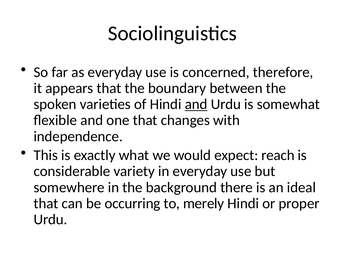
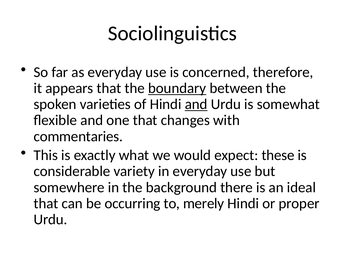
boundary underline: none -> present (177, 88)
independence: independence -> commentaries (78, 136)
reach: reach -> these (278, 155)
